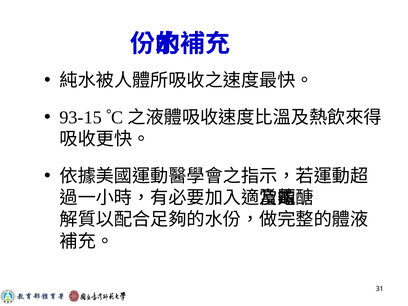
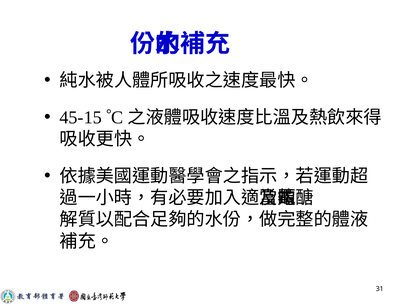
93-15: 93-15 -> 45-15 (81, 117)
